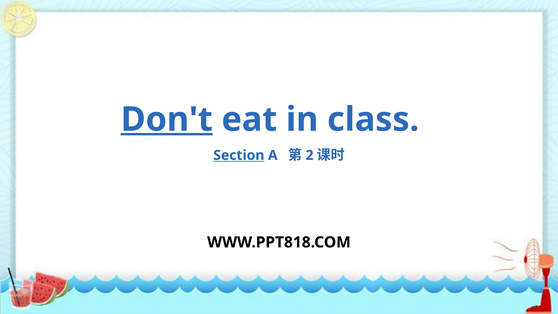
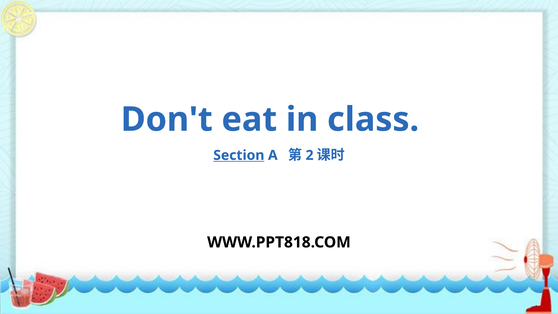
Don't underline: present -> none (167, 119)
